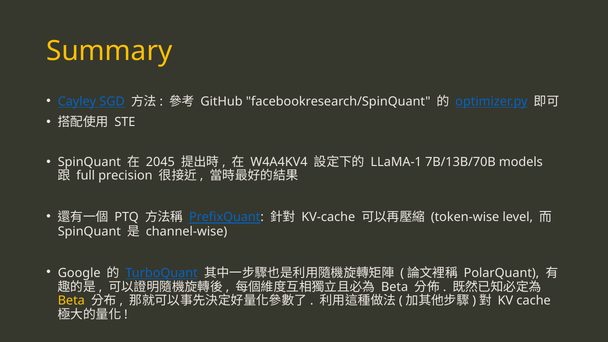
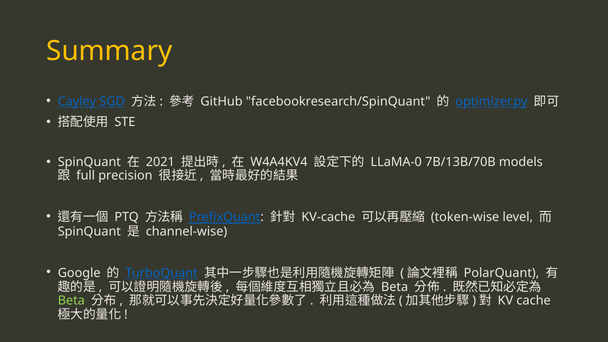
2045: 2045 -> 2021 (160, 162)
LLaMA-1: LLaMA-1 -> LLaMA-0 (396, 162)
Beta colour: yellow -> light green (71, 301)
